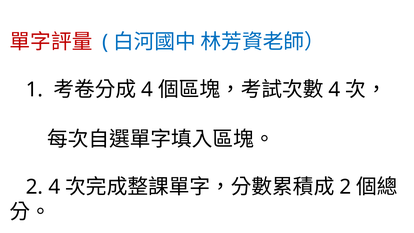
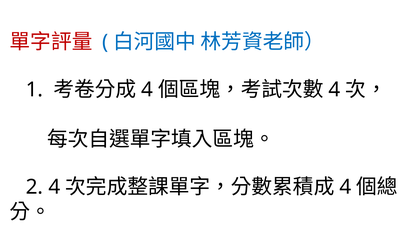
2: 2 -> 4 (345, 187)
